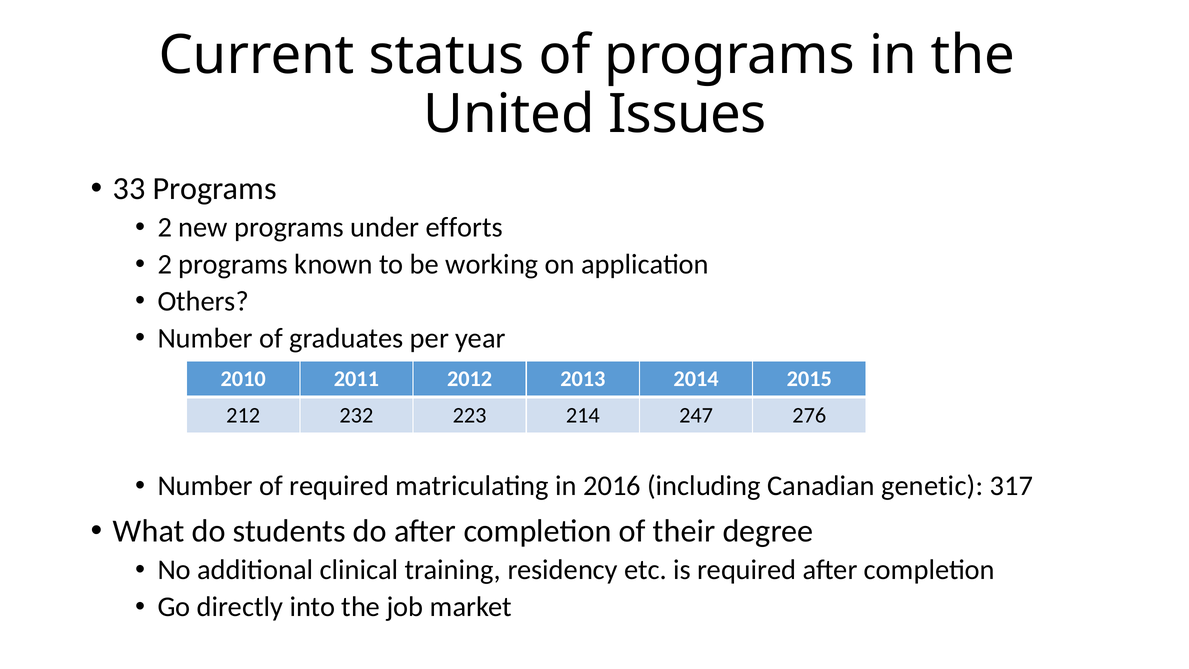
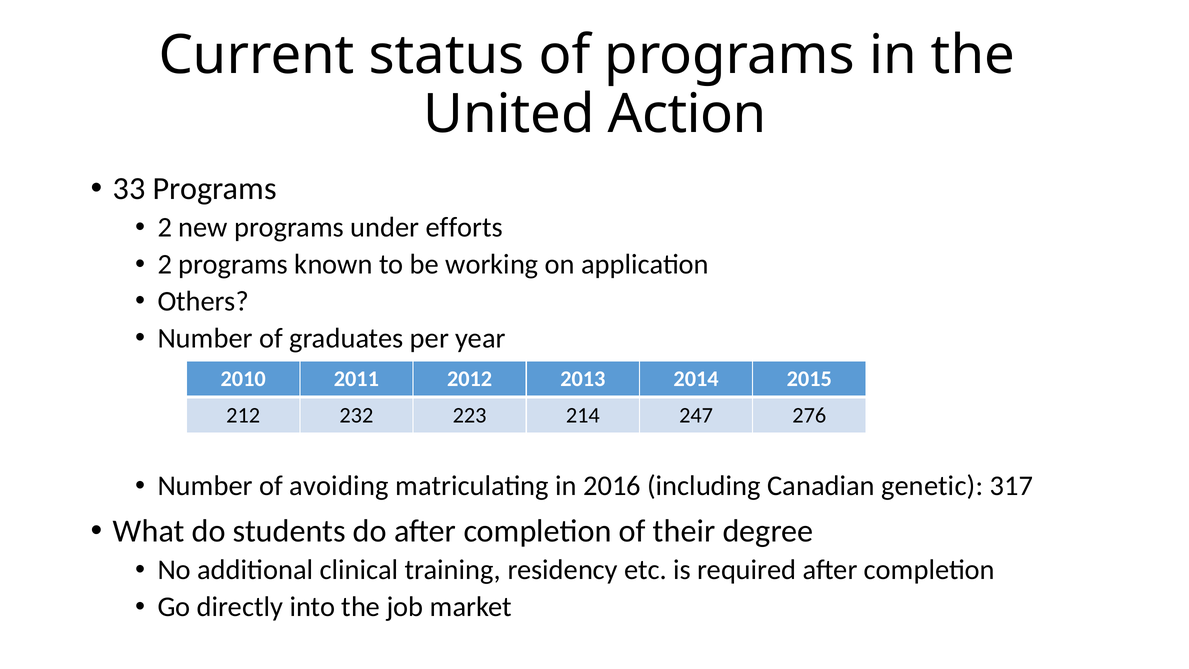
Issues: Issues -> Action (687, 114)
of required: required -> avoiding (339, 486)
